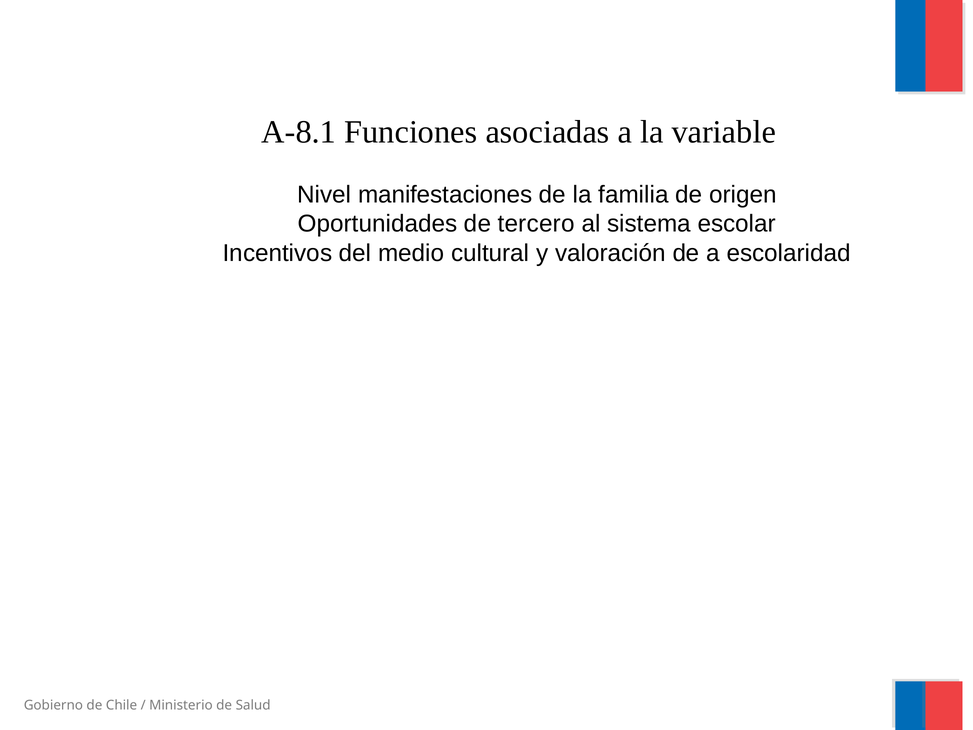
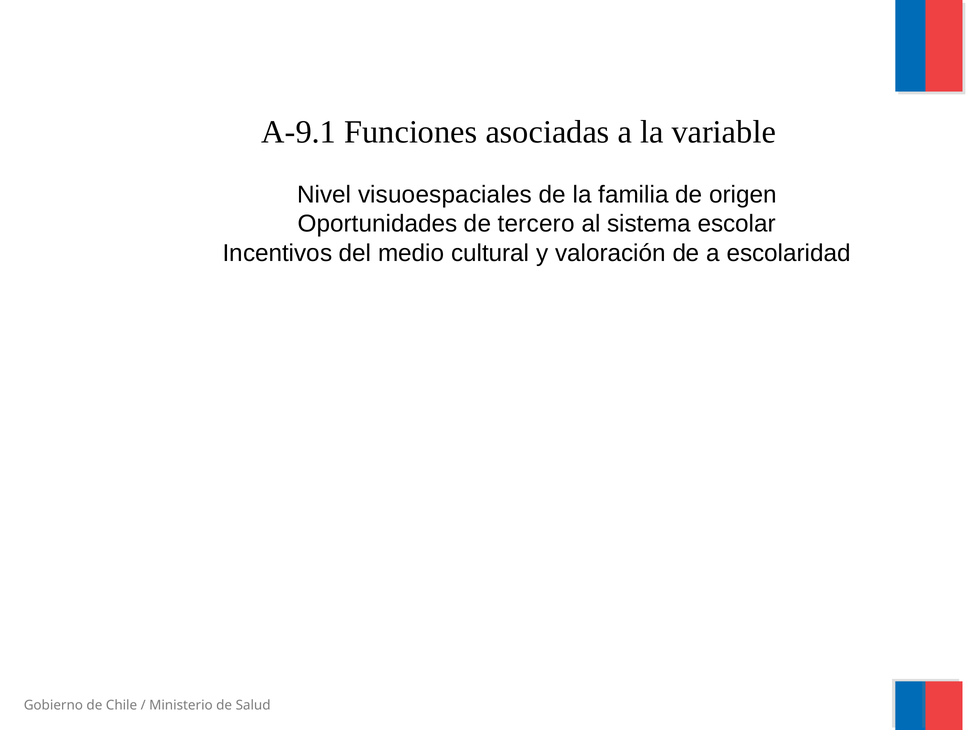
A-8.1: A-8.1 -> A-9.1 (299, 132)
manifestaciones: manifestaciones -> visuoespaciales (445, 195)
